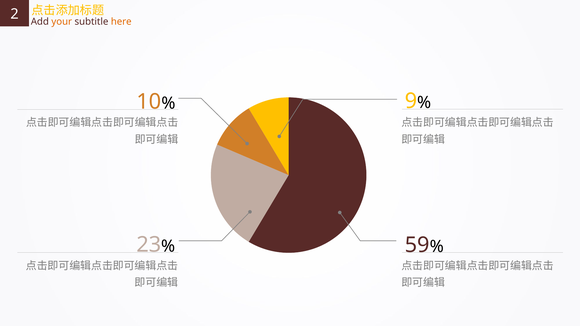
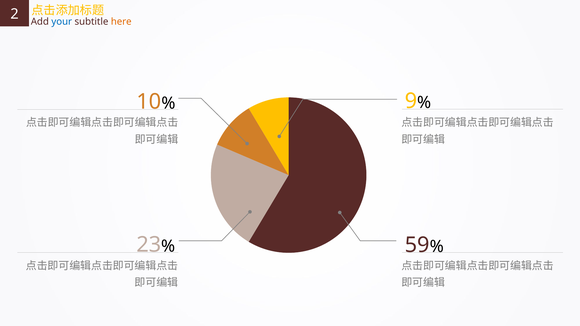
your colour: orange -> blue (62, 22)
